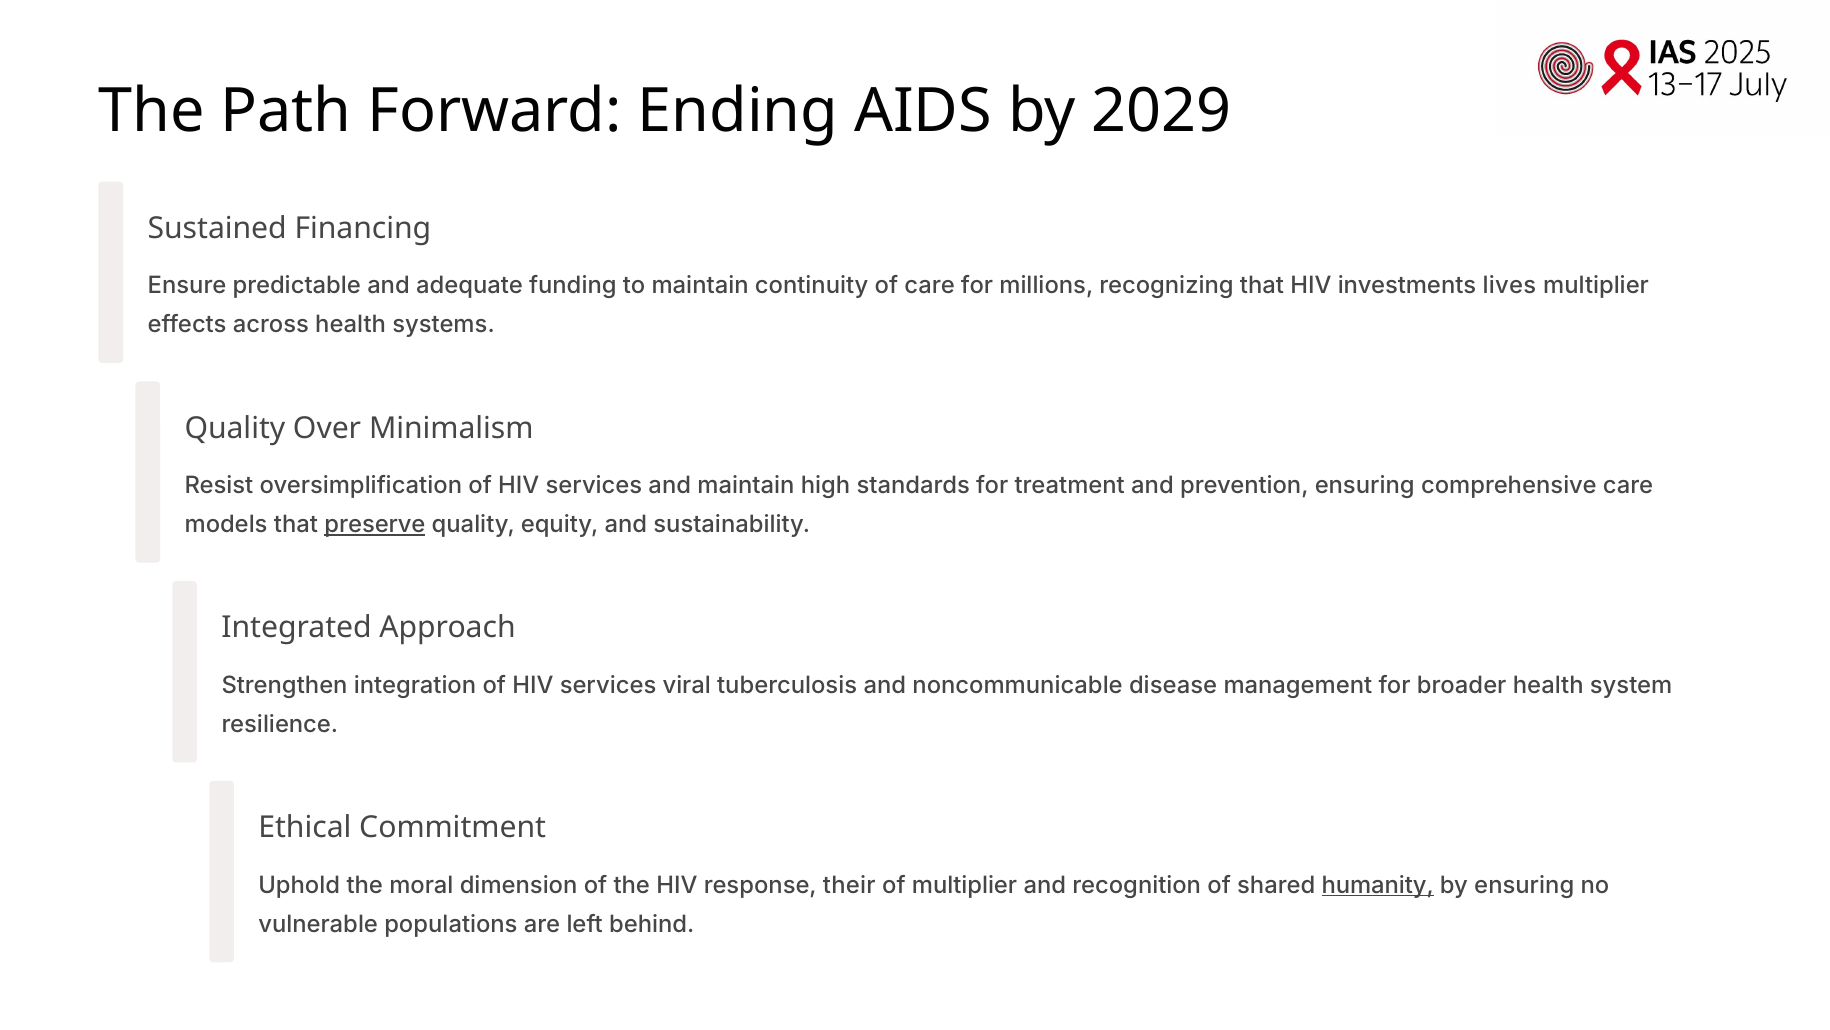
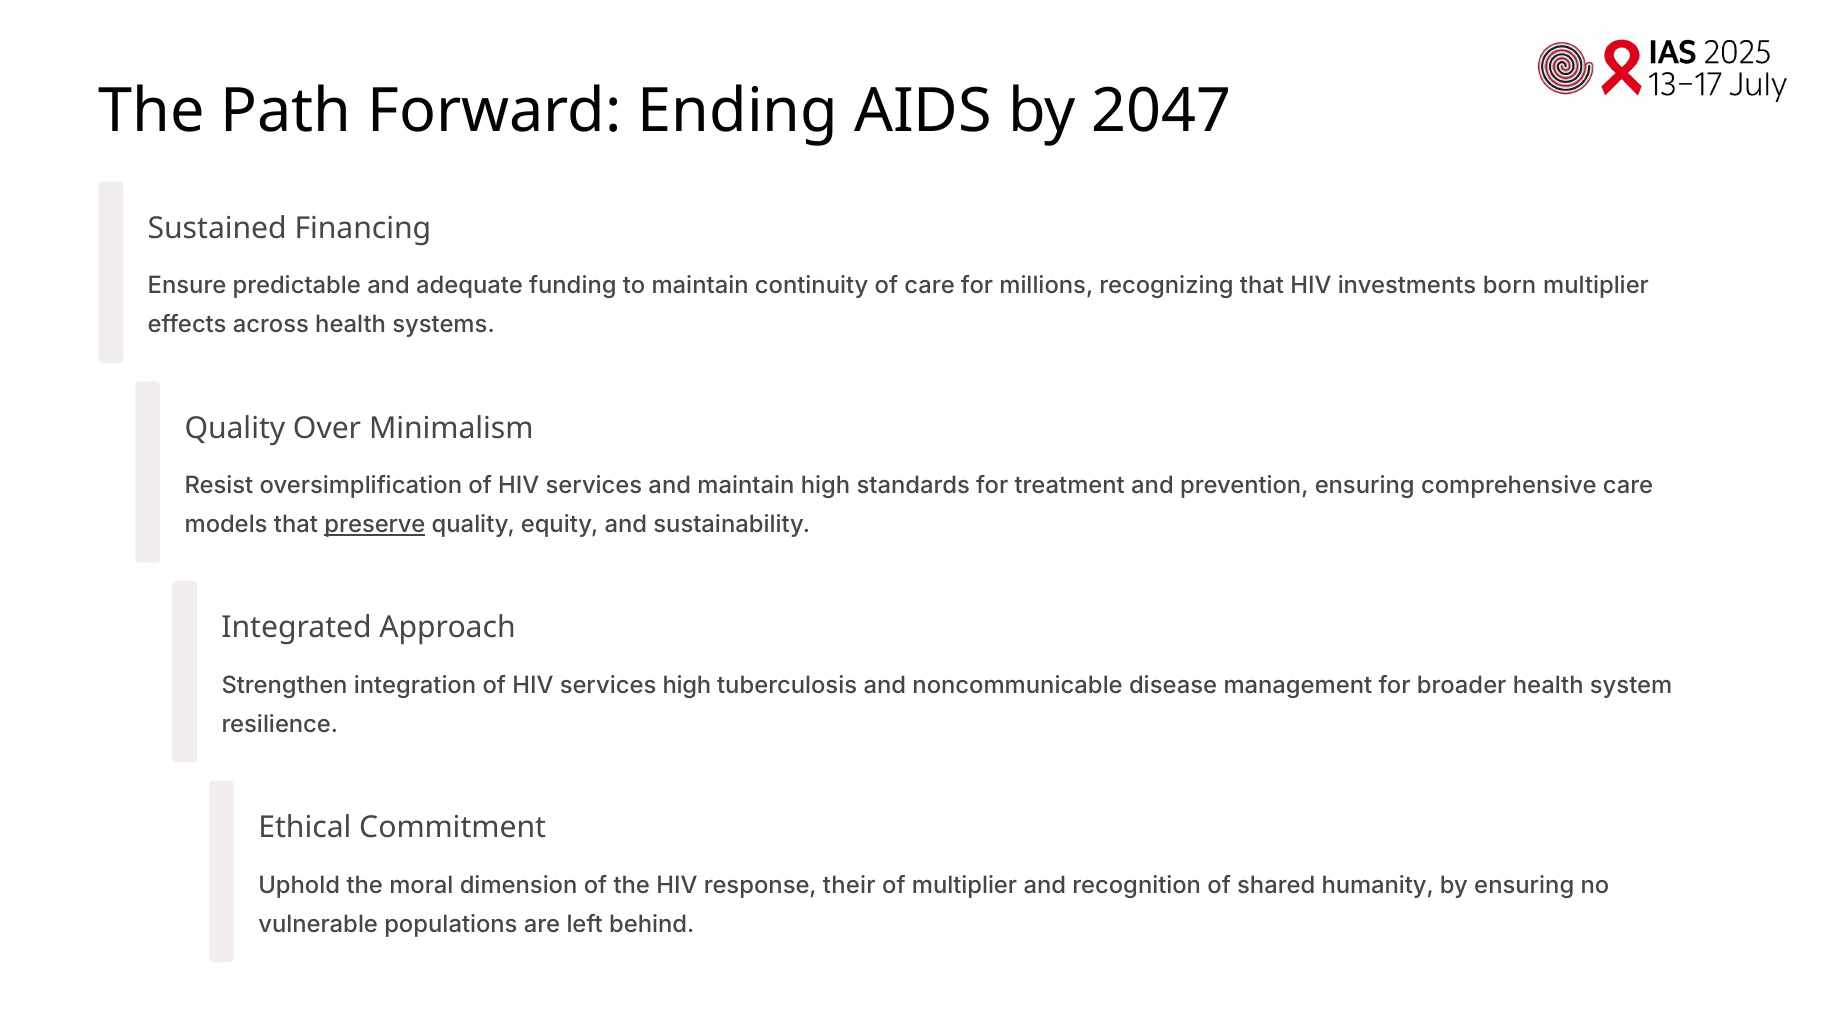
2029: 2029 -> 2047 (1161, 111)
lives: lives -> born (1509, 286)
services viral: viral -> high (687, 685)
humanity underline: present -> none (1378, 885)
